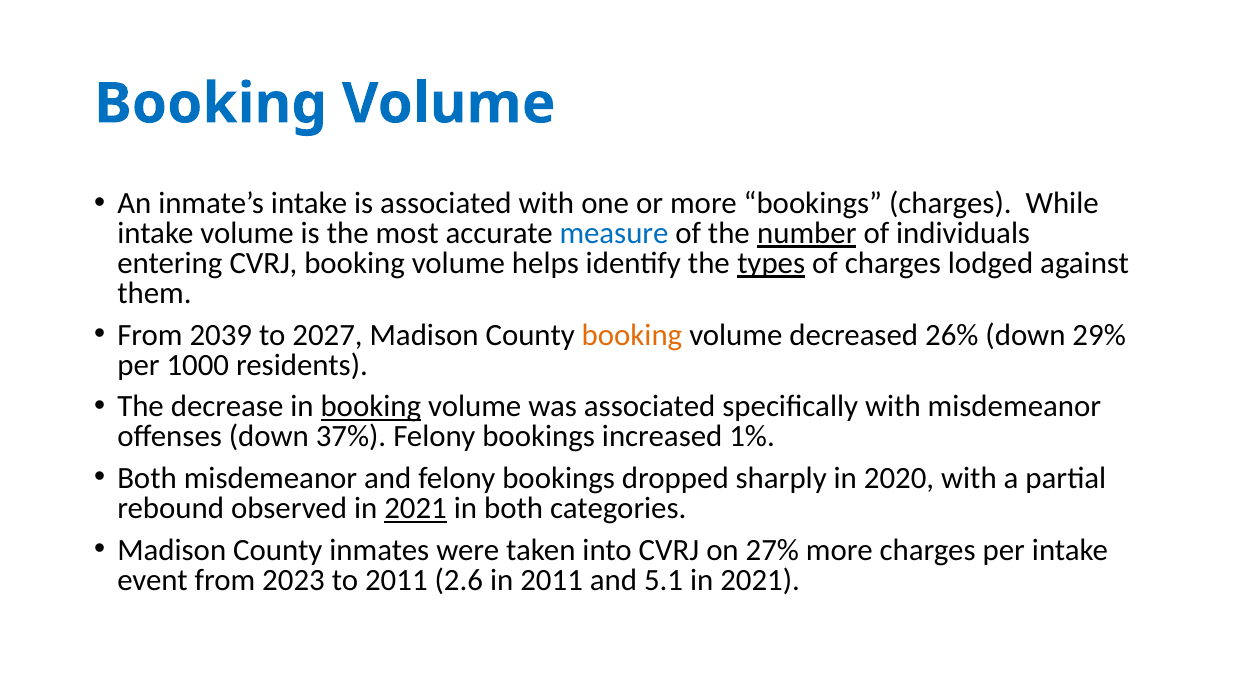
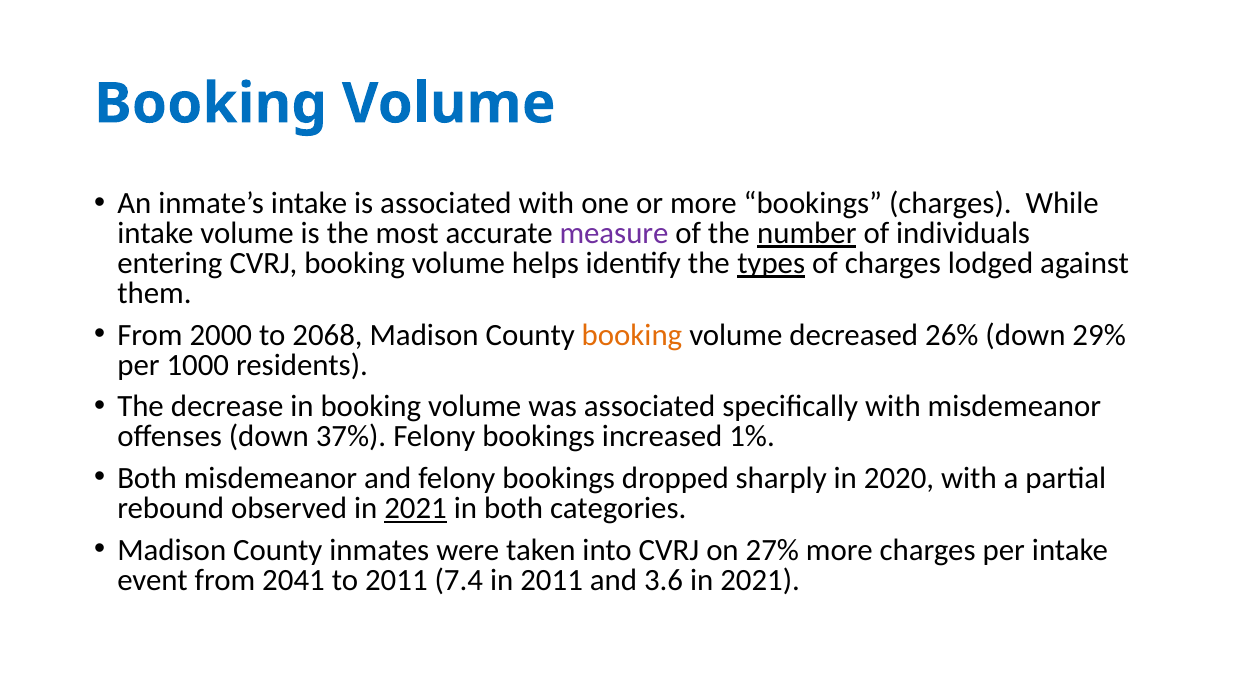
measure colour: blue -> purple (614, 233)
2039: 2039 -> 2000 (221, 335)
2027: 2027 -> 2068 (328, 335)
booking underline: present -> none (371, 407)
2023: 2023 -> 2041 (293, 580)
2.6: 2.6 -> 7.4 (459, 580)
5.1: 5.1 -> 3.6 (664, 580)
